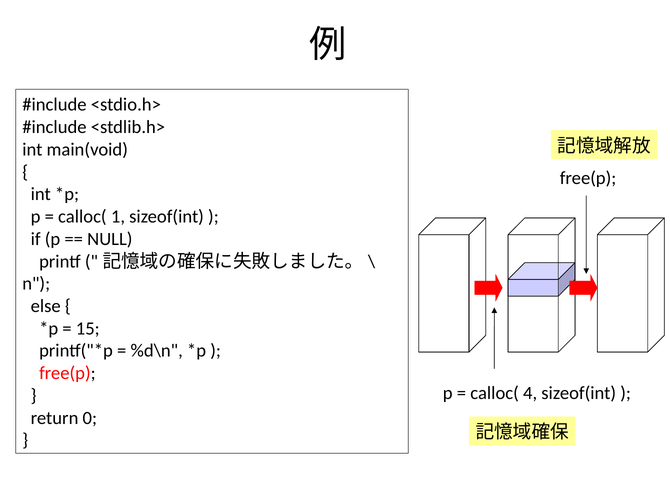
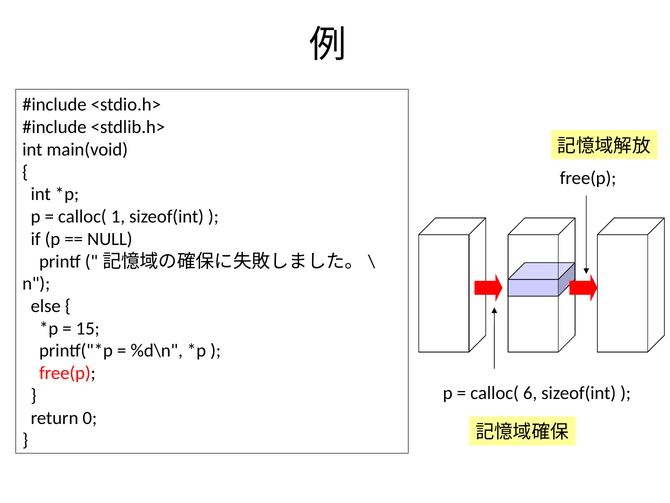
4: 4 -> 6 (530, 393)
